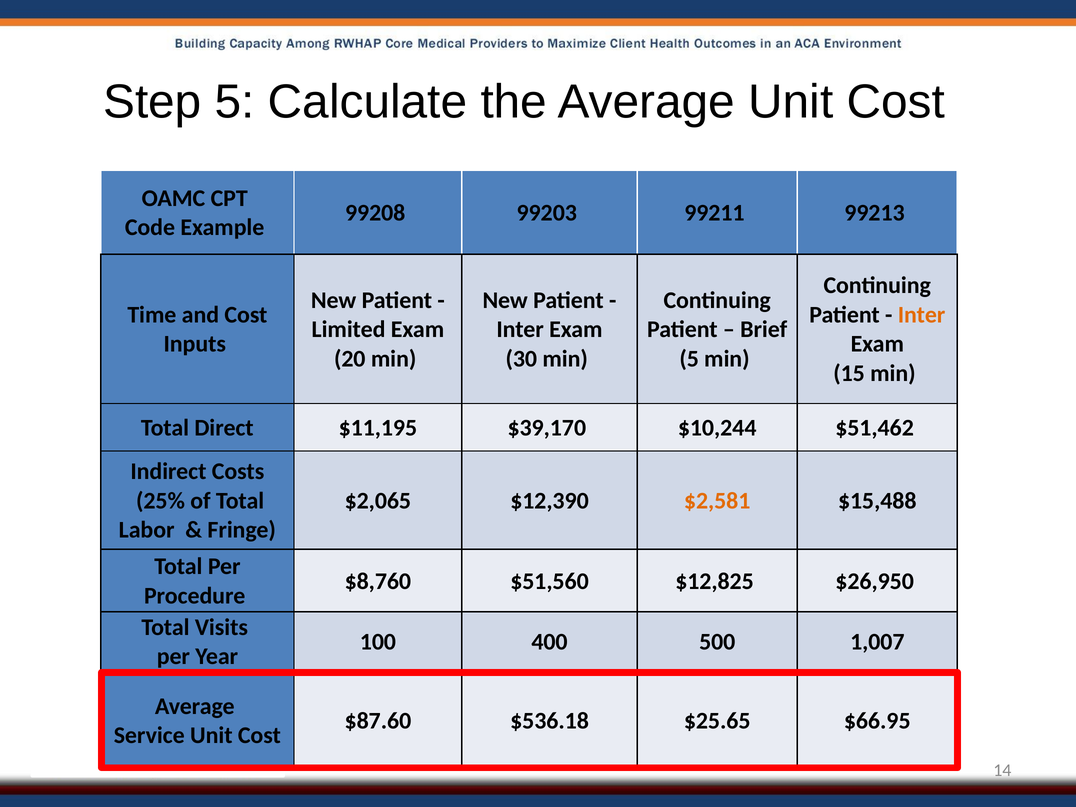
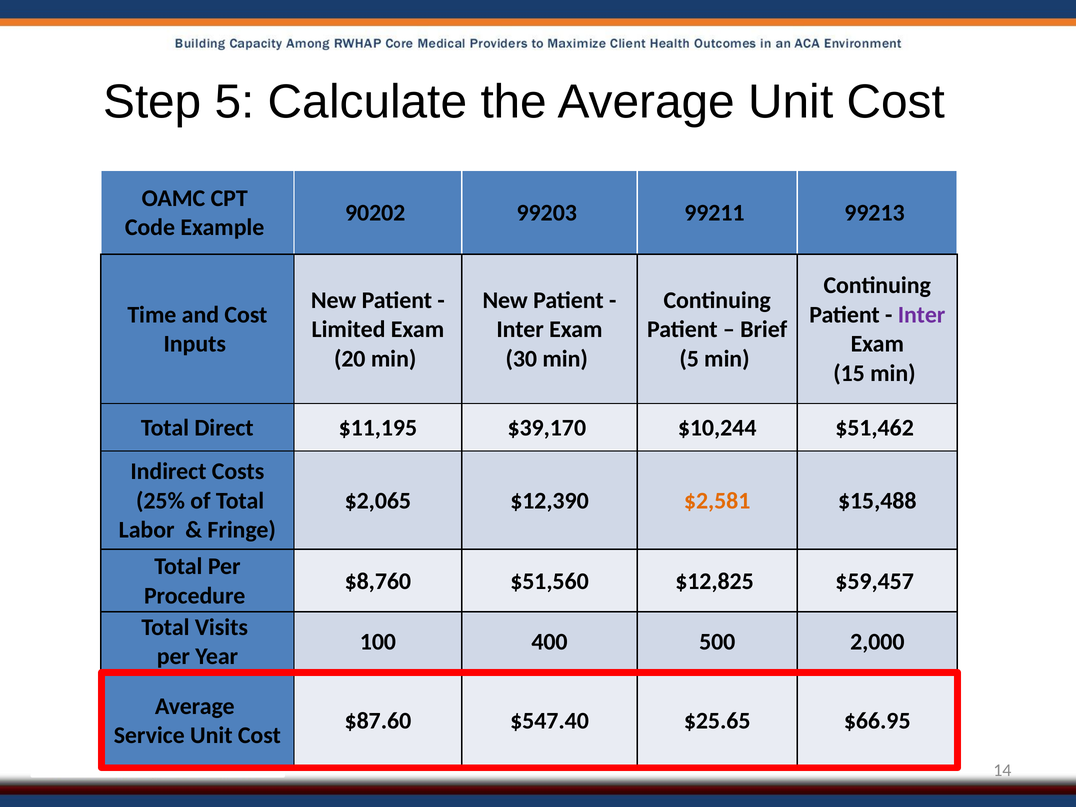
99208: 99208 -> 90202 (375, 213)
Inter colour: orange -> purple (922, 315)
$26,950: $26,950 -> $59,457 (875, 581)
1,007: 1,007 -> 2,000 (877, 642)
$536.18: $536.18 -> $547.40 (550, 721)
